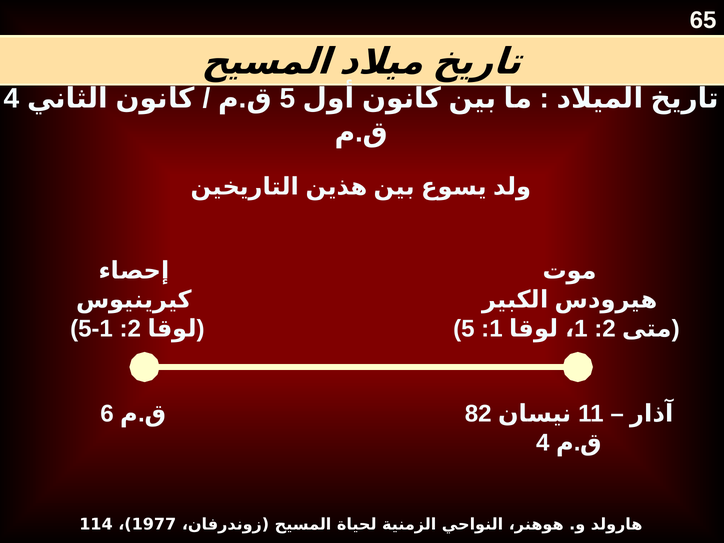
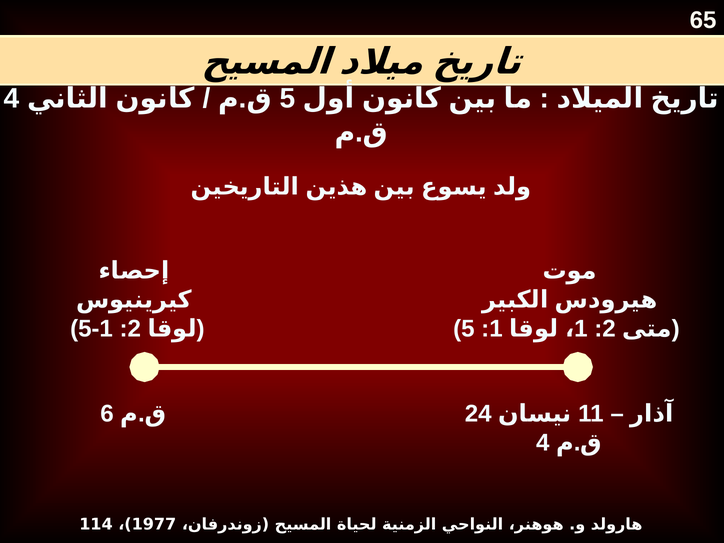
82: 82 -> 24 (478, 414)
